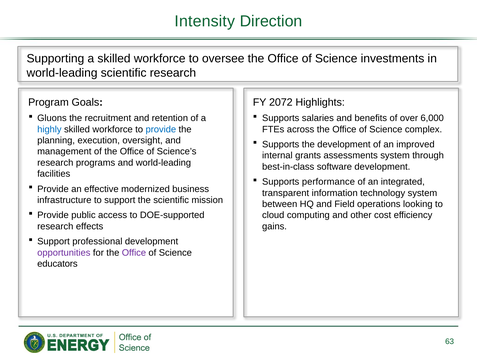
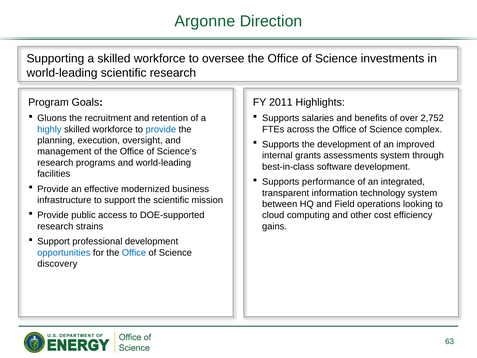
Intensity: Intensity -> Argonne (205, 21)
2072: 2072 -> 2011 (281, 102)
6,000: 6,000 -> 2,752 (432, 118)
effects: effects -> strains (90, 226)
opportunities colour: purple -> blue (64, 253)
Office colour: purple -> blue (134, 253)
educators: educators -> discovery (57, 264)
